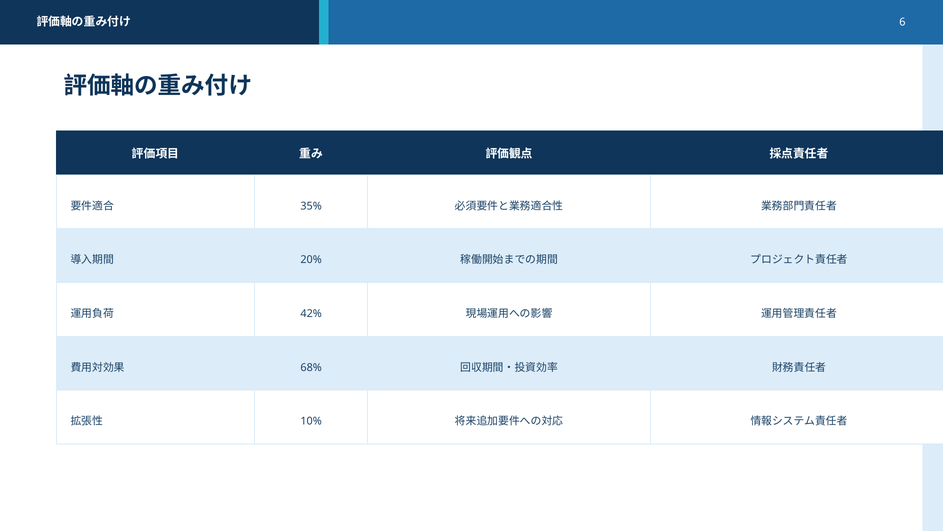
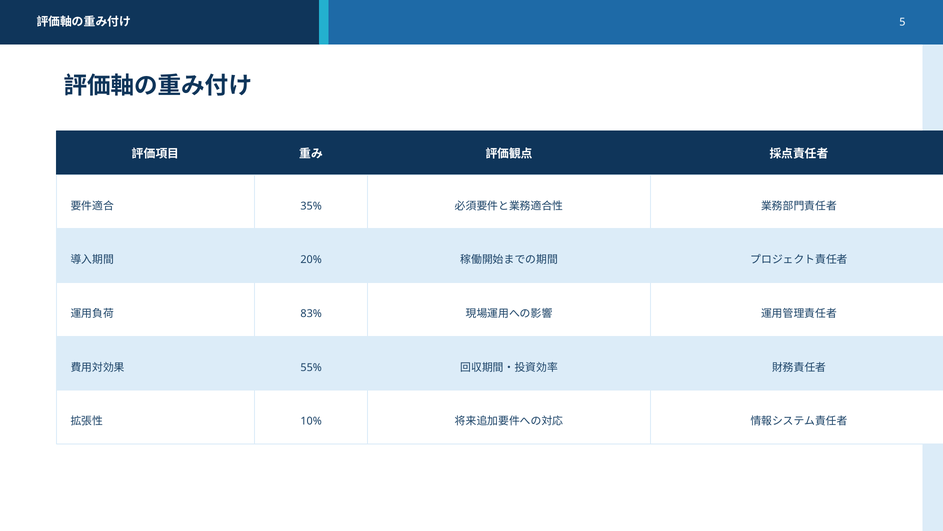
6: 6 -> 5 (902, 22)
42%: 42% -> 83% (311, 313)
68%: 68% -> 55% (311, 367)
